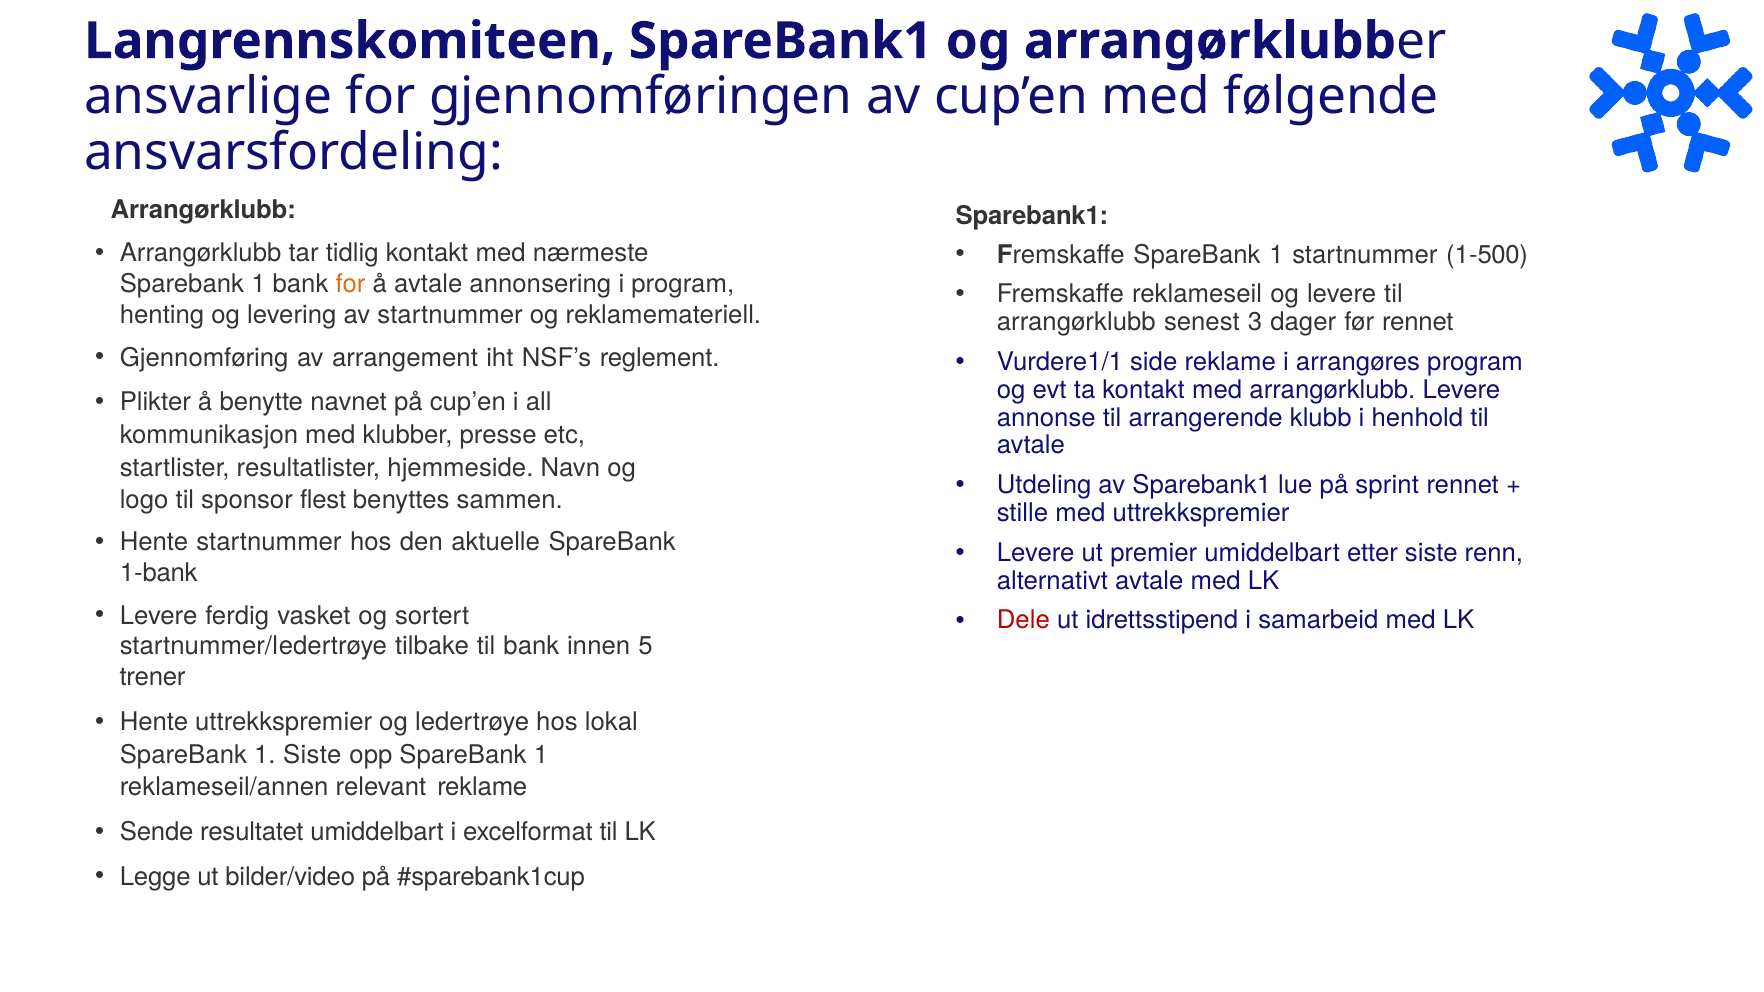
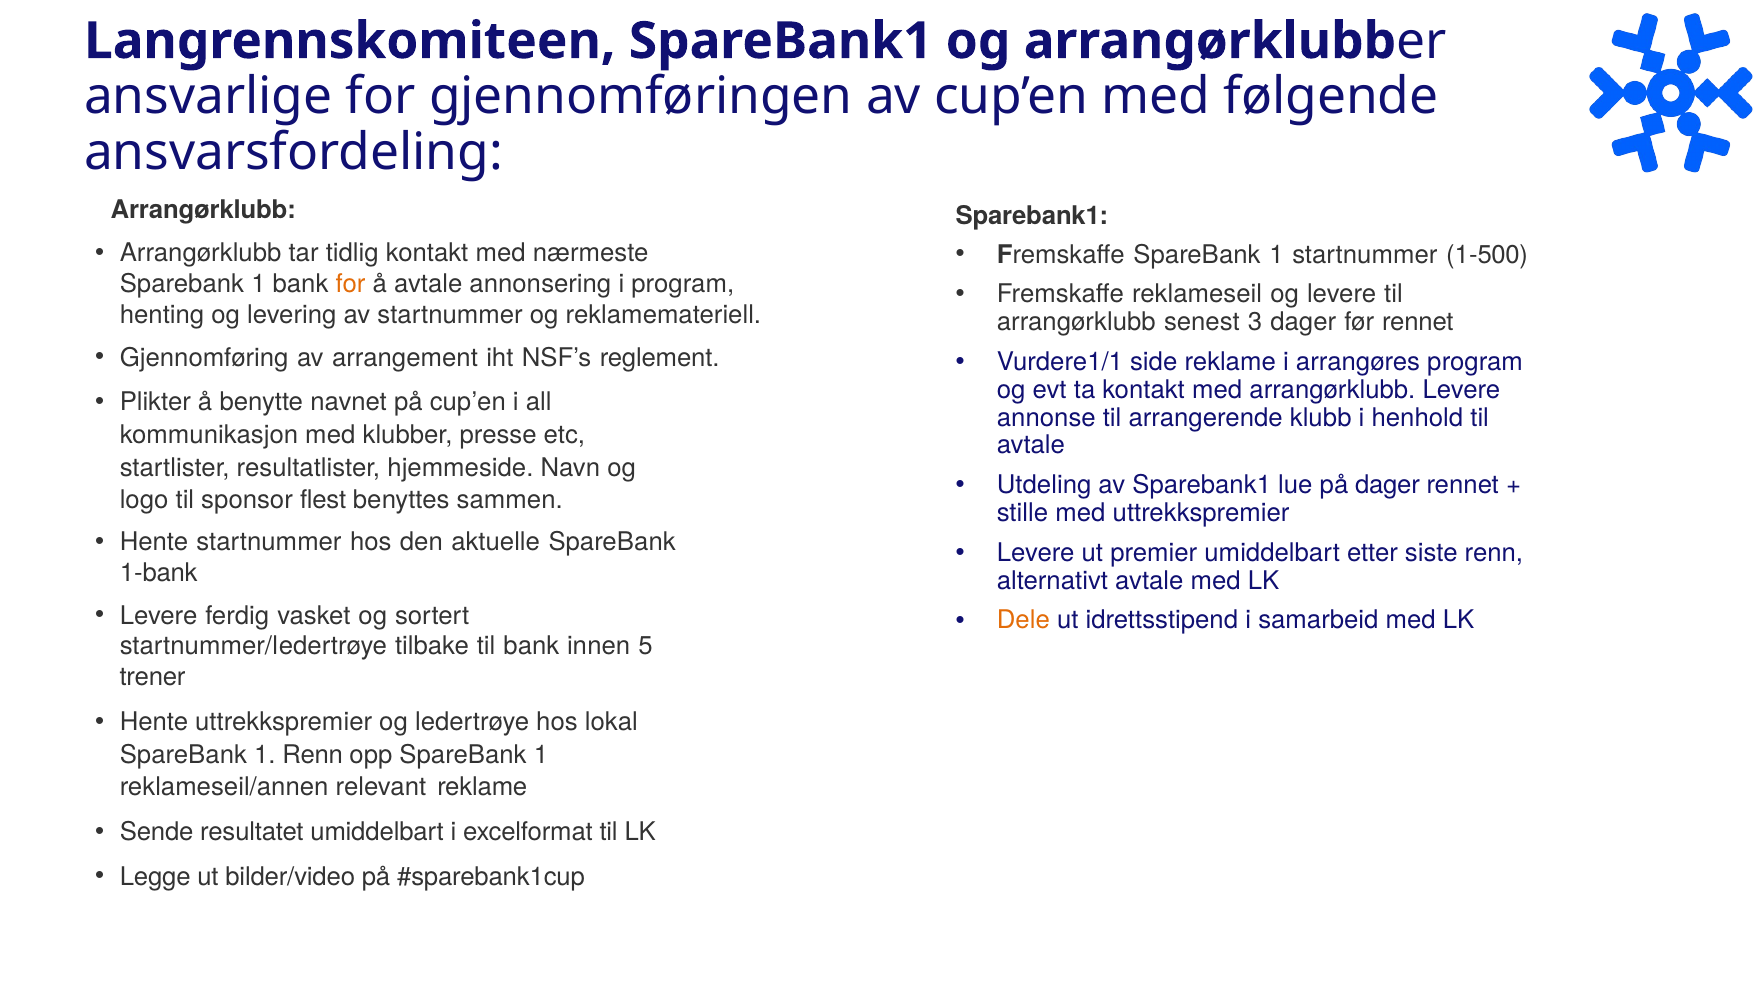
på sprint: sprint -> dager (1387, 485)
Dele colour: red -> orange (1023, 621)
1 Siste: Siste -> Renn (313, 755)
